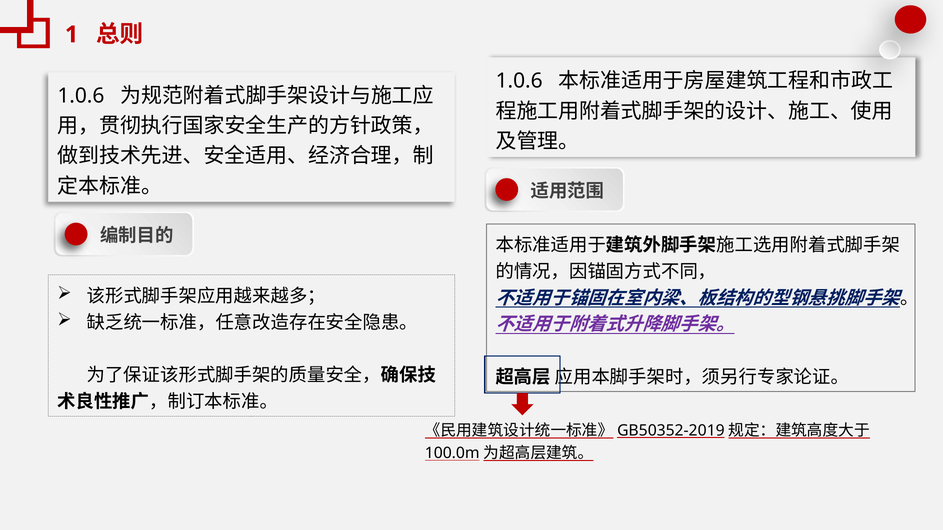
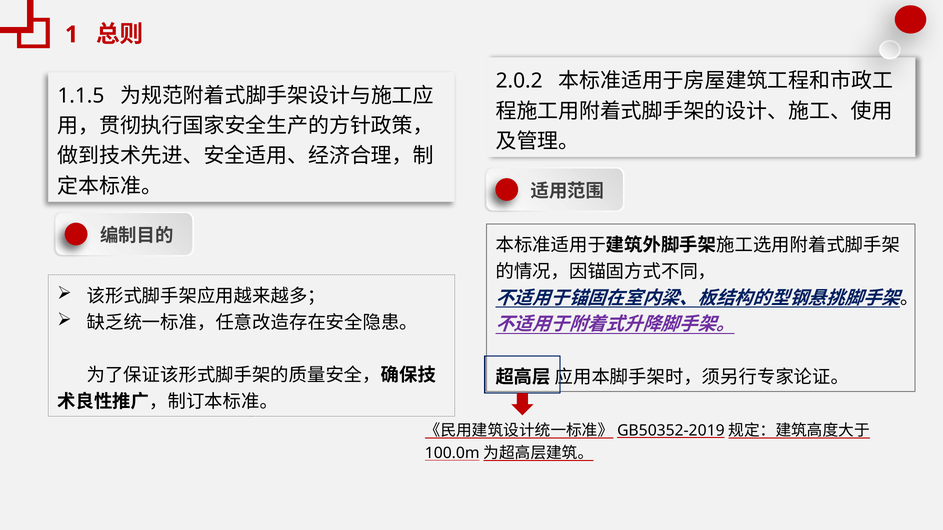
1.0.6: 1.0.6 -> 2.0.2 (519, 81)
1.0.6: 1.0.6 -> 1.1.5 (81, 96)
